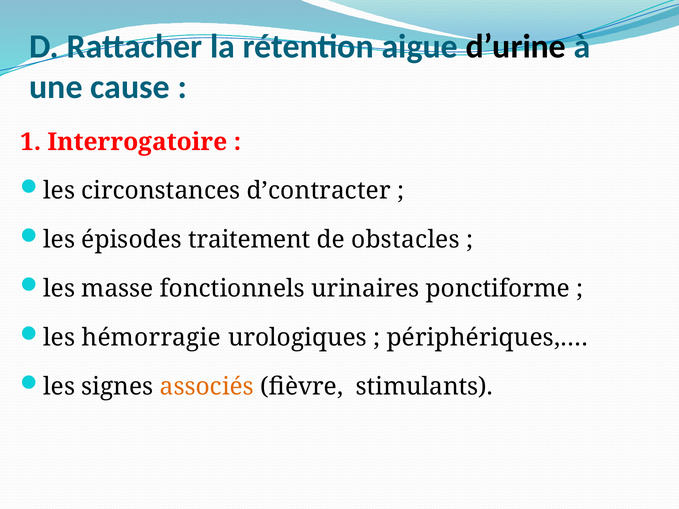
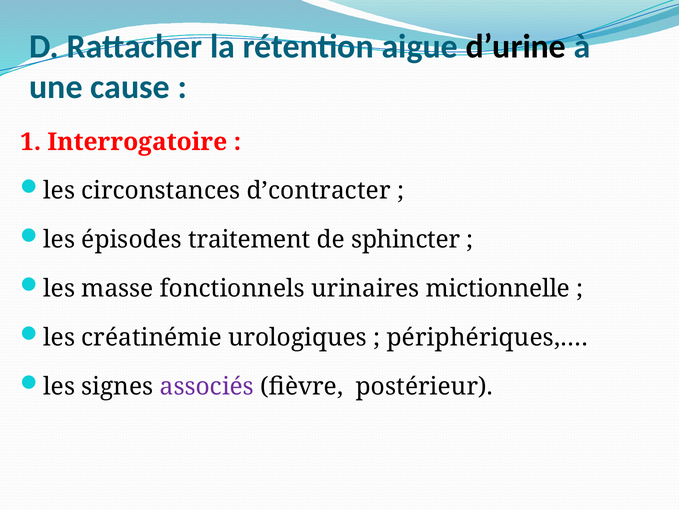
obstacles: obstacles -> sphincter (406, 240)
ponctiforme: ponctiforme -> mictionnelle (498, 289)
hémorragie: hémorragie -> créatinémie (152, 338)
associés colour: orange -> purple (207, 387)
stimulants: stimulants -> postérieur (424, 387)
